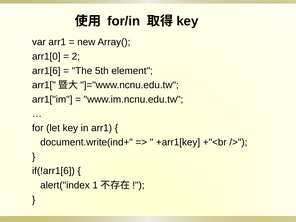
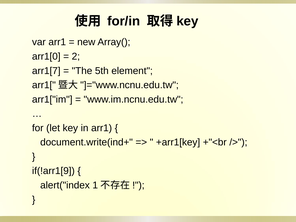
arr1[6: arr1[6 -> arr1[7 (46, 71)
if(!arr1[6: if(!arr1[6 -> if(!arr1[9 (53, 171)
